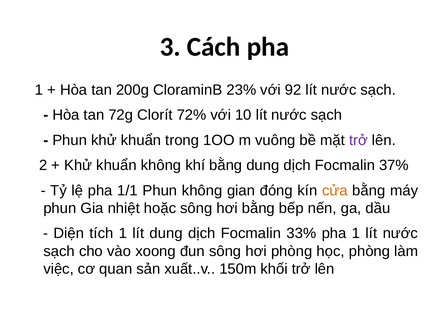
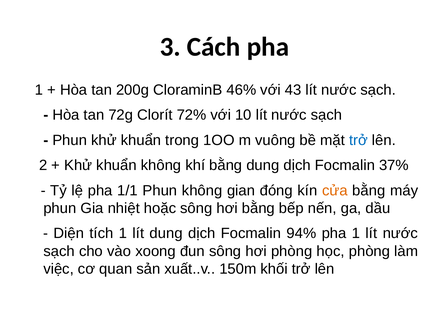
23%: 23% -> 46% (241, 90)
92: 92 -> 43 (293, 90)
trở colour: purple -> blue (358, 140)
33%: 33% -> 94% (301, 234)
